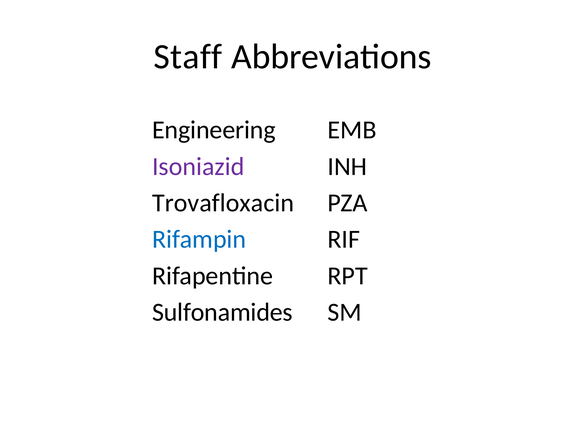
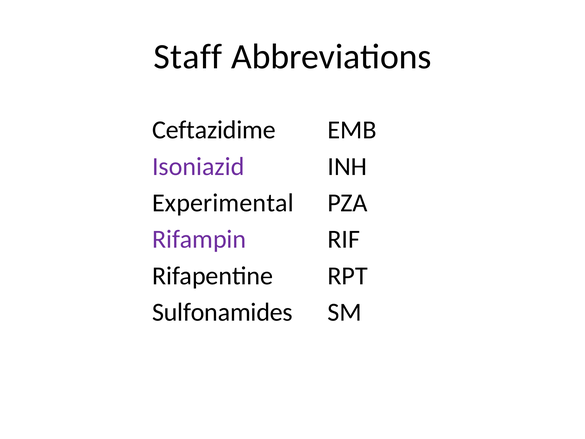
Engineering: Engineering -> Ceftazidime (214, 130)
Trovafloxacin: Trovafloxacin -> Experimental (223, 203)
Rifampin colour: blue -> purple (199, 239)
